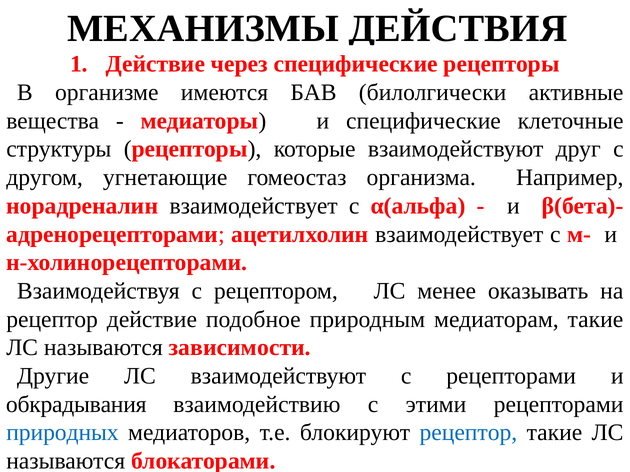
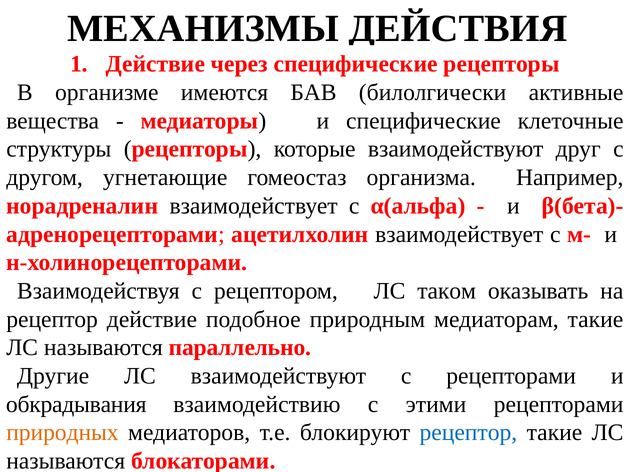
менее: менее -> таком (447, 291)
зависимости: зависимости -> параллельно (240, 348)
природных colour: blue -> orange (62, 433)
